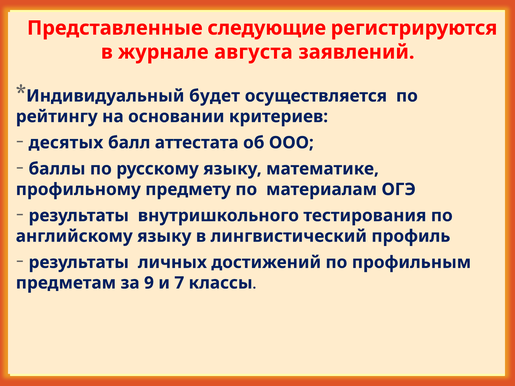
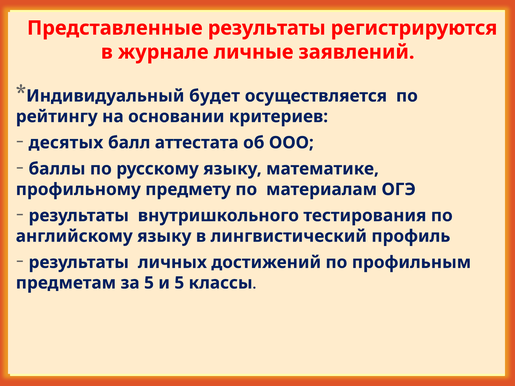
Представленные следующие: следующие -> результаты (267, 28)
августа: августа -> личные (254, 52)
за 9: 9 -> 5 (149, 283)
и 7: 7 -> 5 (179, 283)
